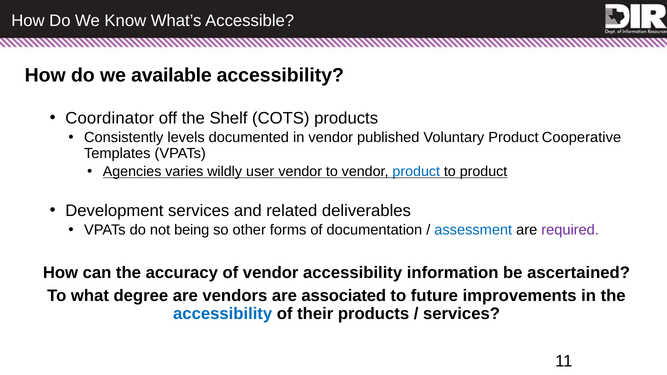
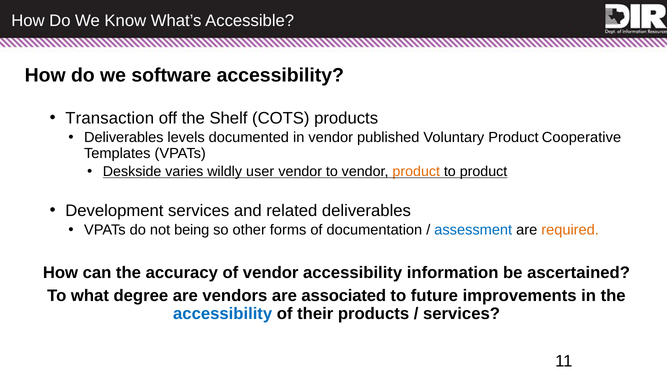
available: available -> software (171, 75)
Coordinator: Coordinator -> Transaction (110, 118)
Consistently: Consistently -> Deliverables (124, 138)
Agencies: Agencies -> Deskside (132, 172)
product colour: blue -> orange (416, 172)
required colour: purple -> orange (570, 230)
